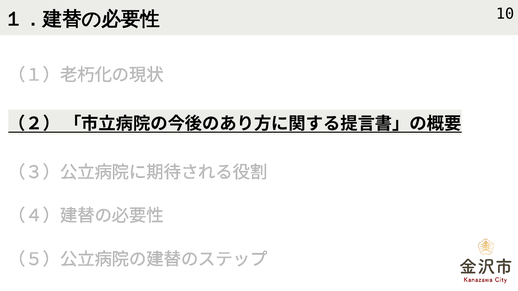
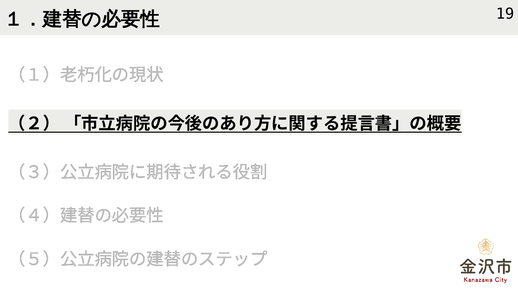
10: 10 -> 19 (505, 14)
